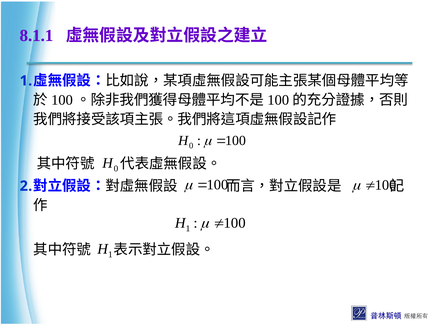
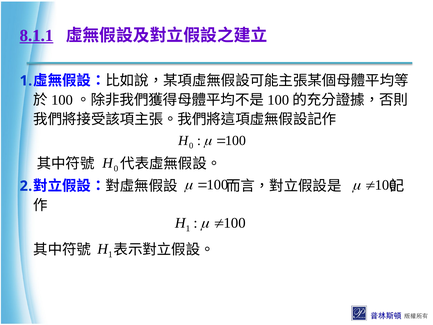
8.1.1 underline: none -> present (36, 36)
